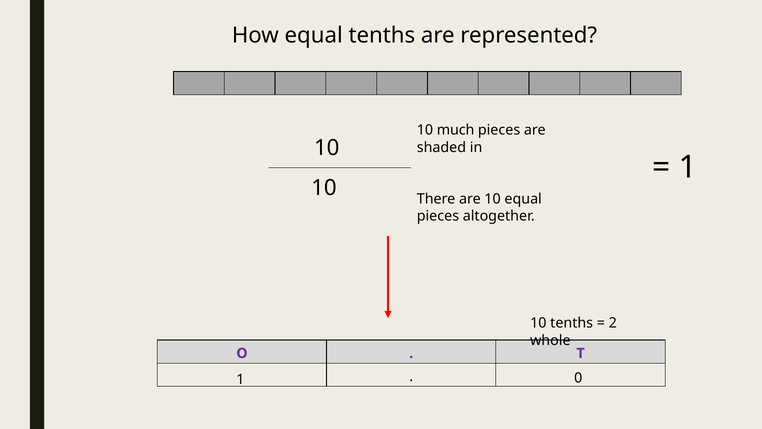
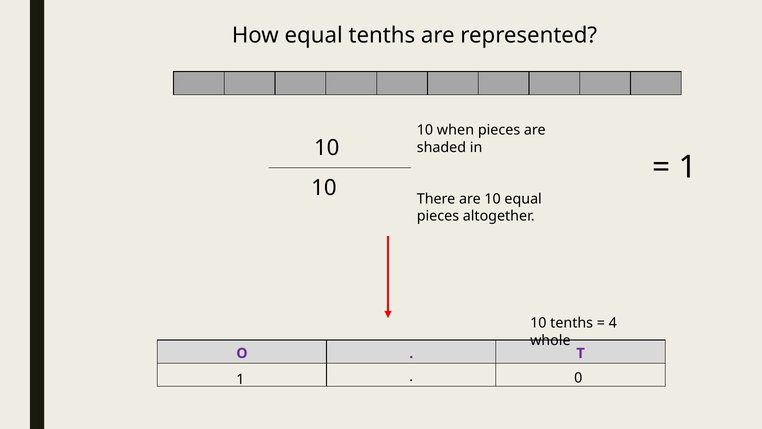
much: much -> when (455, 130)
2: 2 -> 4 (613, 323)
